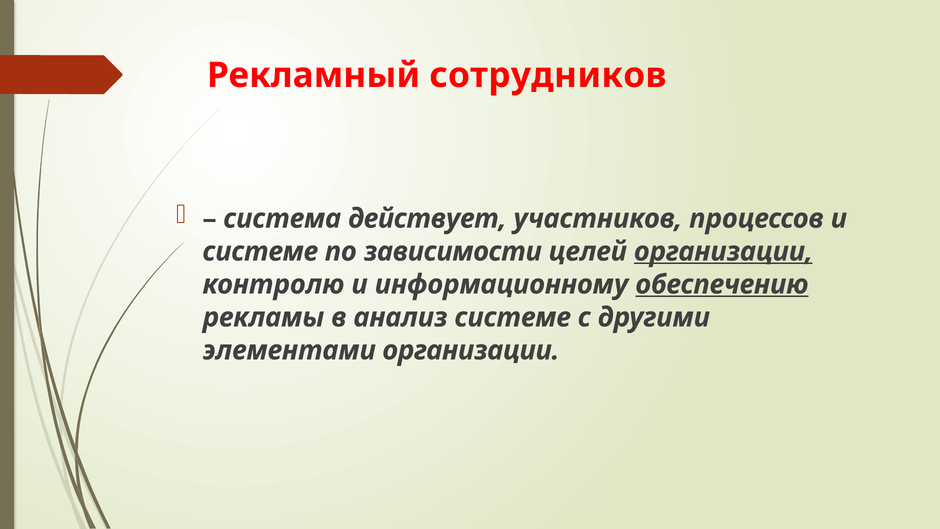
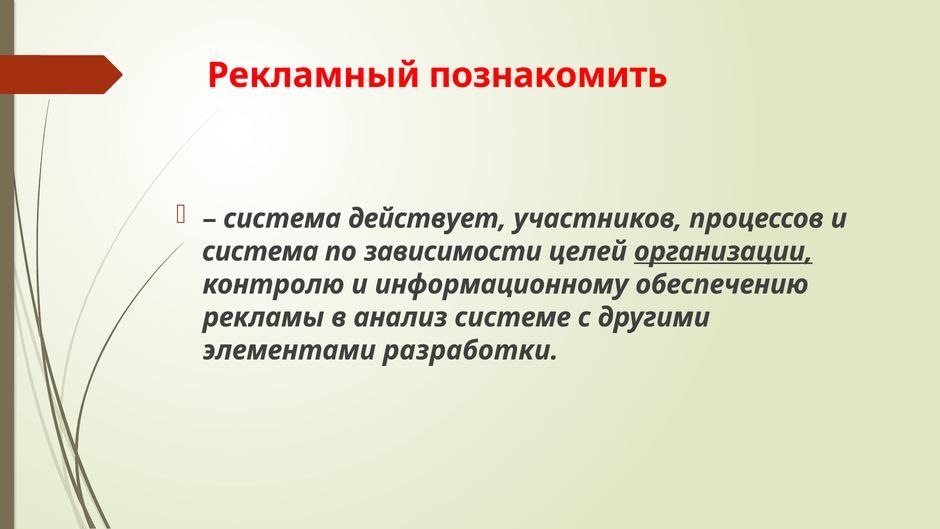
сотрудников: сотрудников -> познакомить (548, 75)
системе: системе -> система (260, 251)
обеспечению underline: present -> none (722, 284)
элементами организации: организации -> разработки (471, 350)
